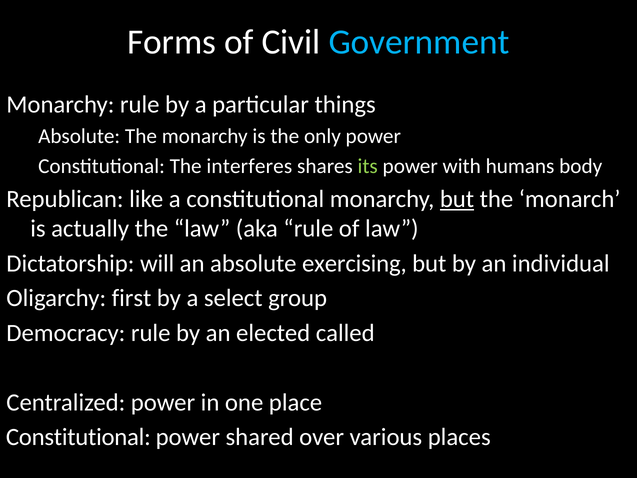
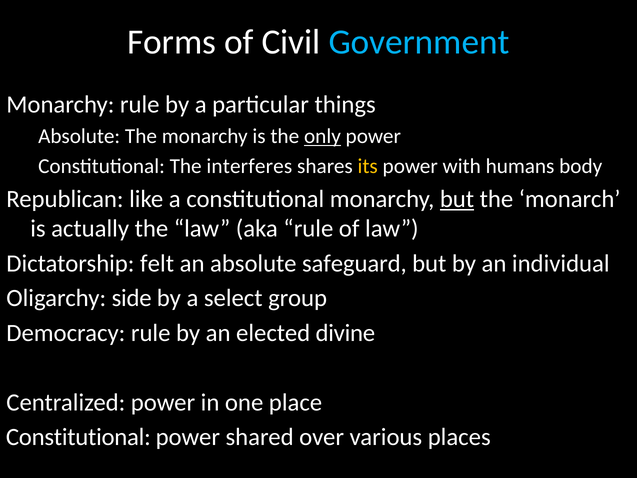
only underline: none -> present (322, 136)
its colour: light green -> yellow (368, 166)
will: will -> felt (157, 263)
exercising: exercising -> safeguard (354, 263)
first: first -> side (132, 298)
called: called -> divine (345, 333)
